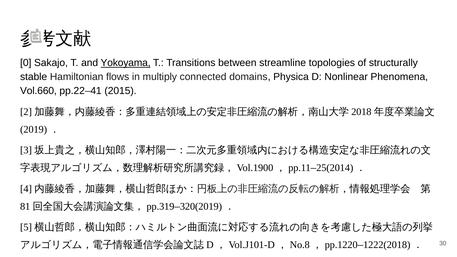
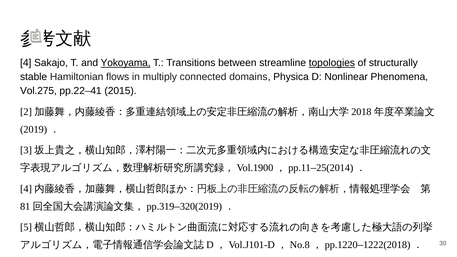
0: 0 -> 4 (26, 63)
topologies underline: none -> present (332, 63)
Vol.660: Vol.660 -> Vol.275 (38, 91)
